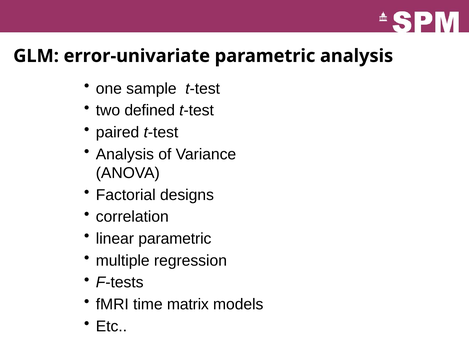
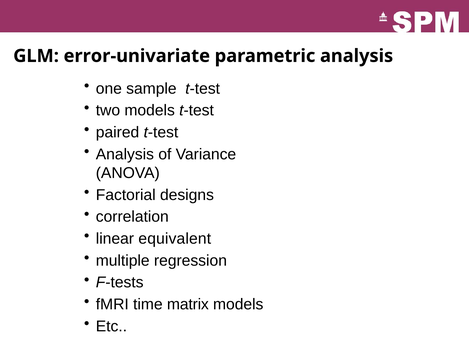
two defined: defined -> models (150, 110)
linear parametric: parametric -> equivalent (175, 239)
